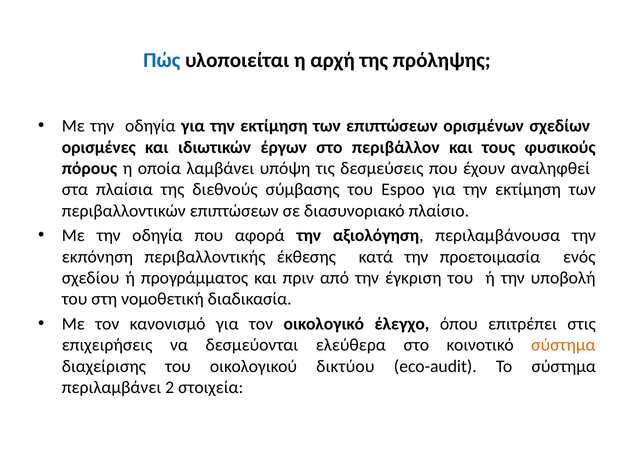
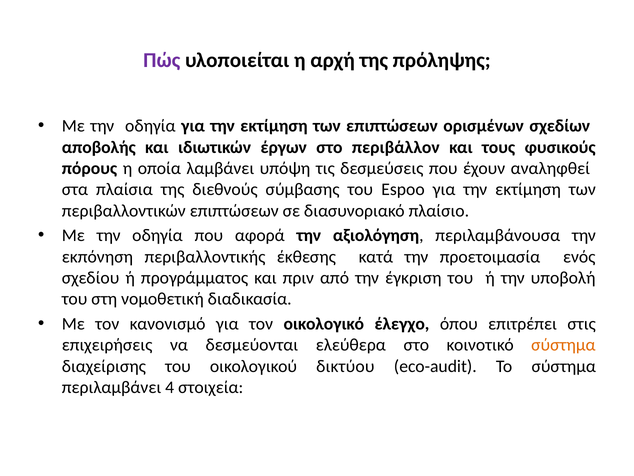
Πώς colour: blue -> purple (162, 60)
ορισμένες: ορισμένες -> αποβολής (99, 147)
2: 2 -> 4 (170, 387)
